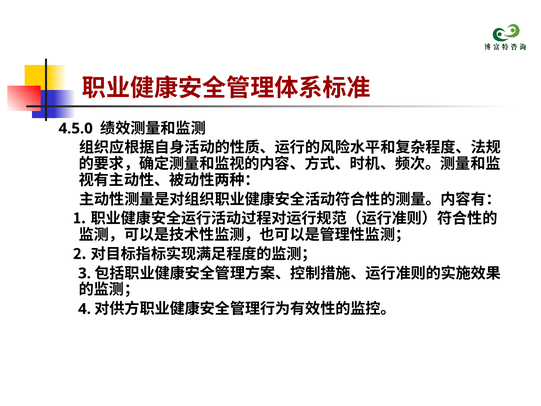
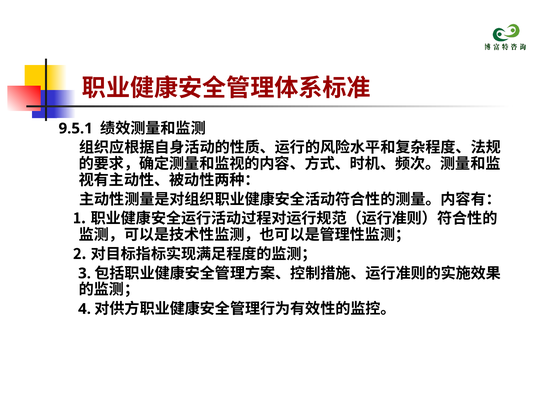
4.5.0: 4.5.0 -> 9.5.1 (76, 128)
